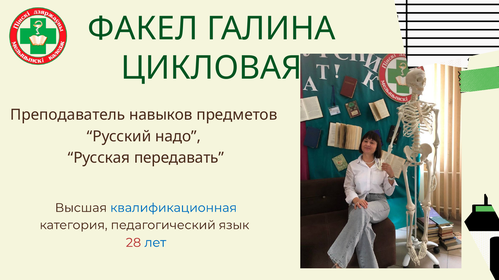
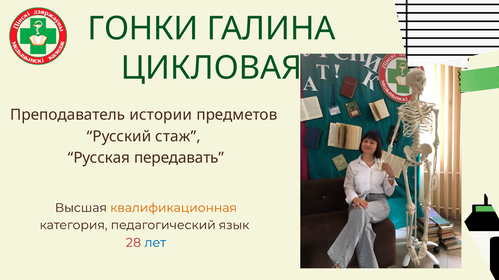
ФАКЕЛ: ФАКЕЛ -> ГОНКИ (143, 29)
навыков: навыков -> истории (161, 115)
надо: надо -> стаж (178, 137)
квалификационная colour: blue -> orange (174, 208)
